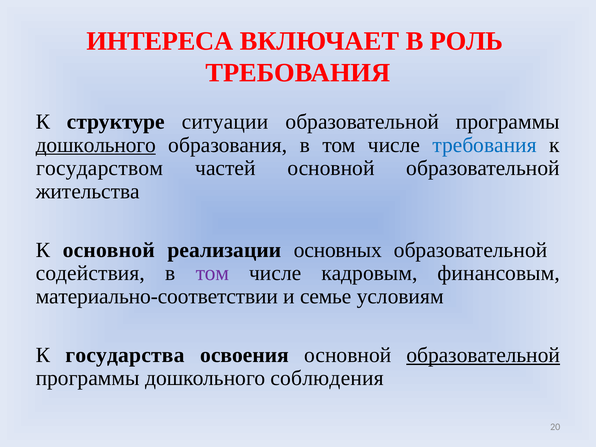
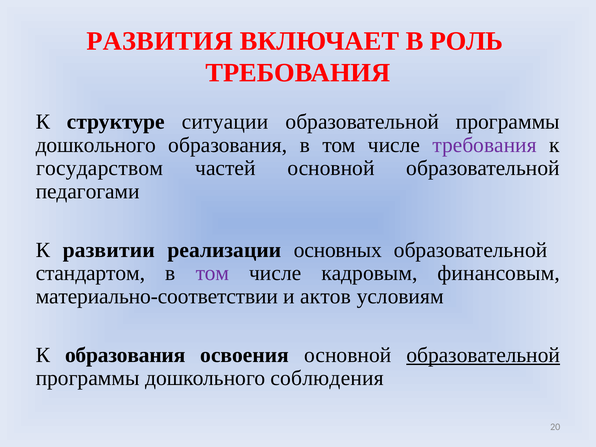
ИНТЕРЕСА: ИНТЕРЕСА -> РАЗВИТИЯ (160, 41)
дошкольного underline: present -> none (96, 145)
требования colour: blue -> purple (485, 145)
жительства: жительства -> педагогами (88, 191)
К основной: основной -> развитии (109, 250)
содействия: содействия -> стандартом (90, 273)
семье: семье -> актов (326, 296)
К государства: государства -> образования (125, 355)
